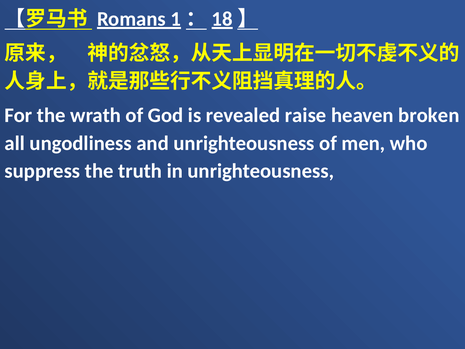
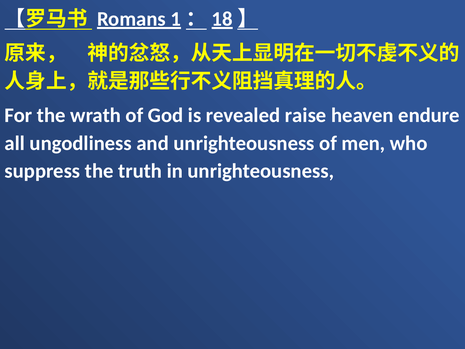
broken: broken -> endure (429, 115)
